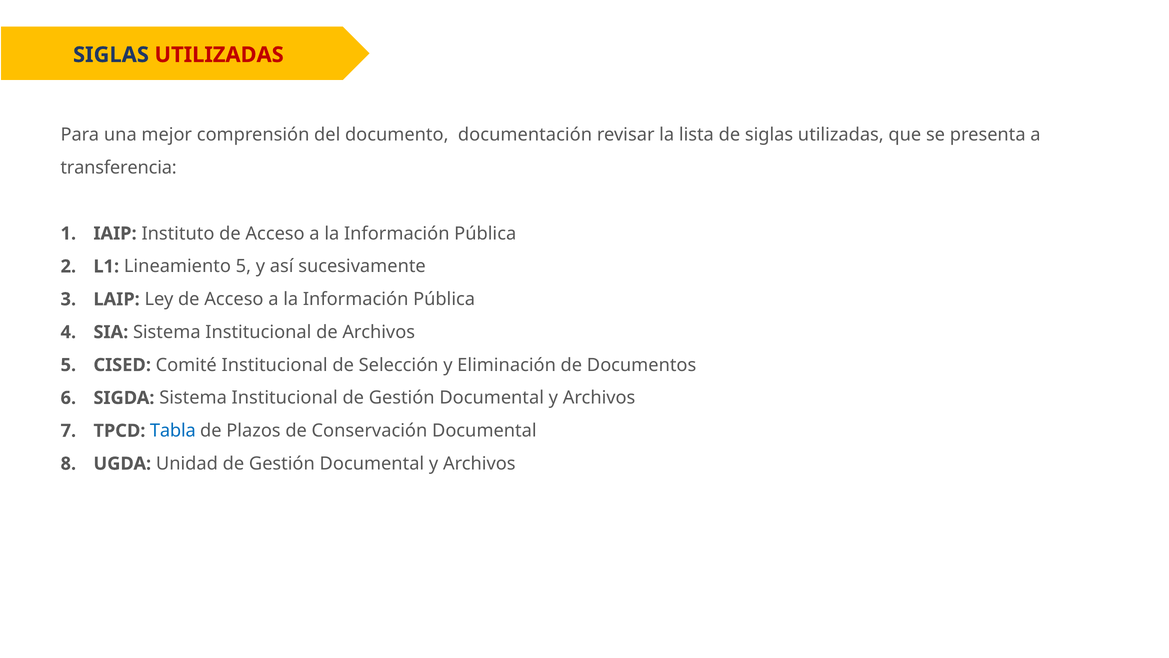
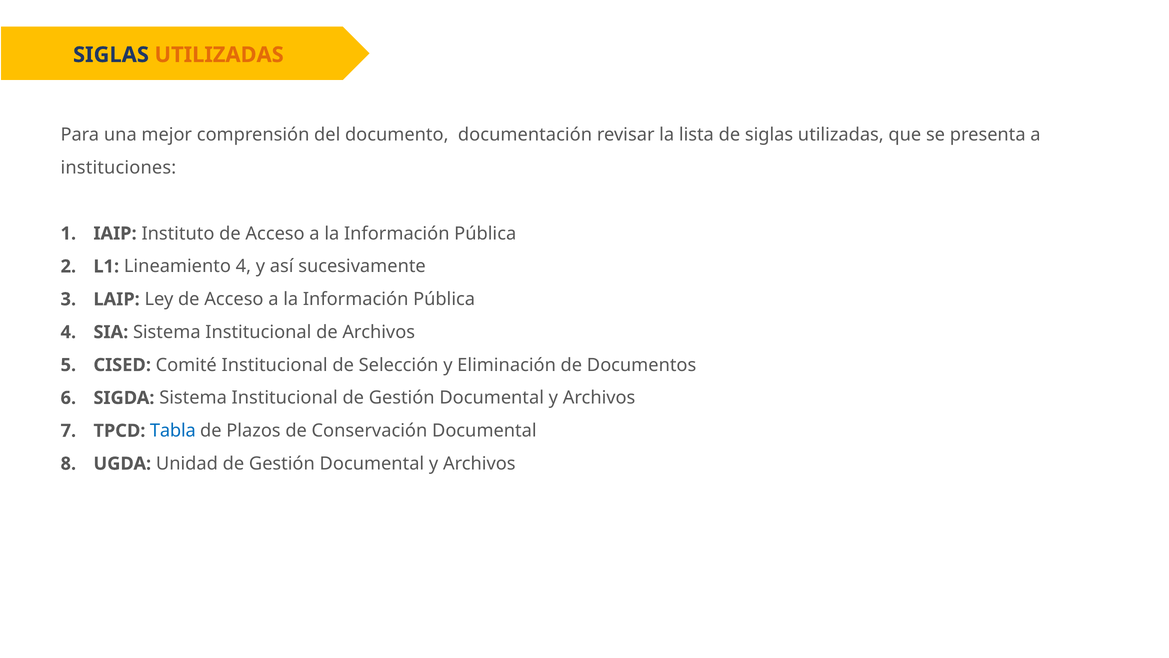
UTILIZADAS colour: red -> orange (219, 55)
transferencia: transferencia -> instituciones (118, 168)
Lineamiento 5: 5 -> 4 (243, 266)
